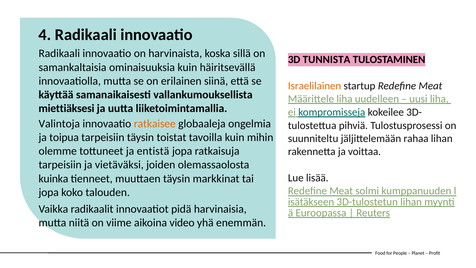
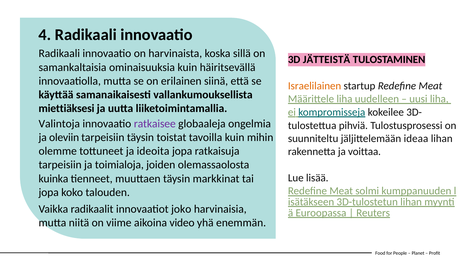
TUNNISTA: TUNNISTA -> JÄTTEISTÄ (326, 60)
ratkaisee colour: orange -> purple (155, 124)
toipua: toipua -> oleviin (64, 137)
rahaa: rahaa -> ideaa (416, 138)
entistä: entistä -> ideoita (153, 151)
vietäväksi: vietäväksi -> toimialoja (119, 165)
pidä: pidä -> joko (181, 209)
